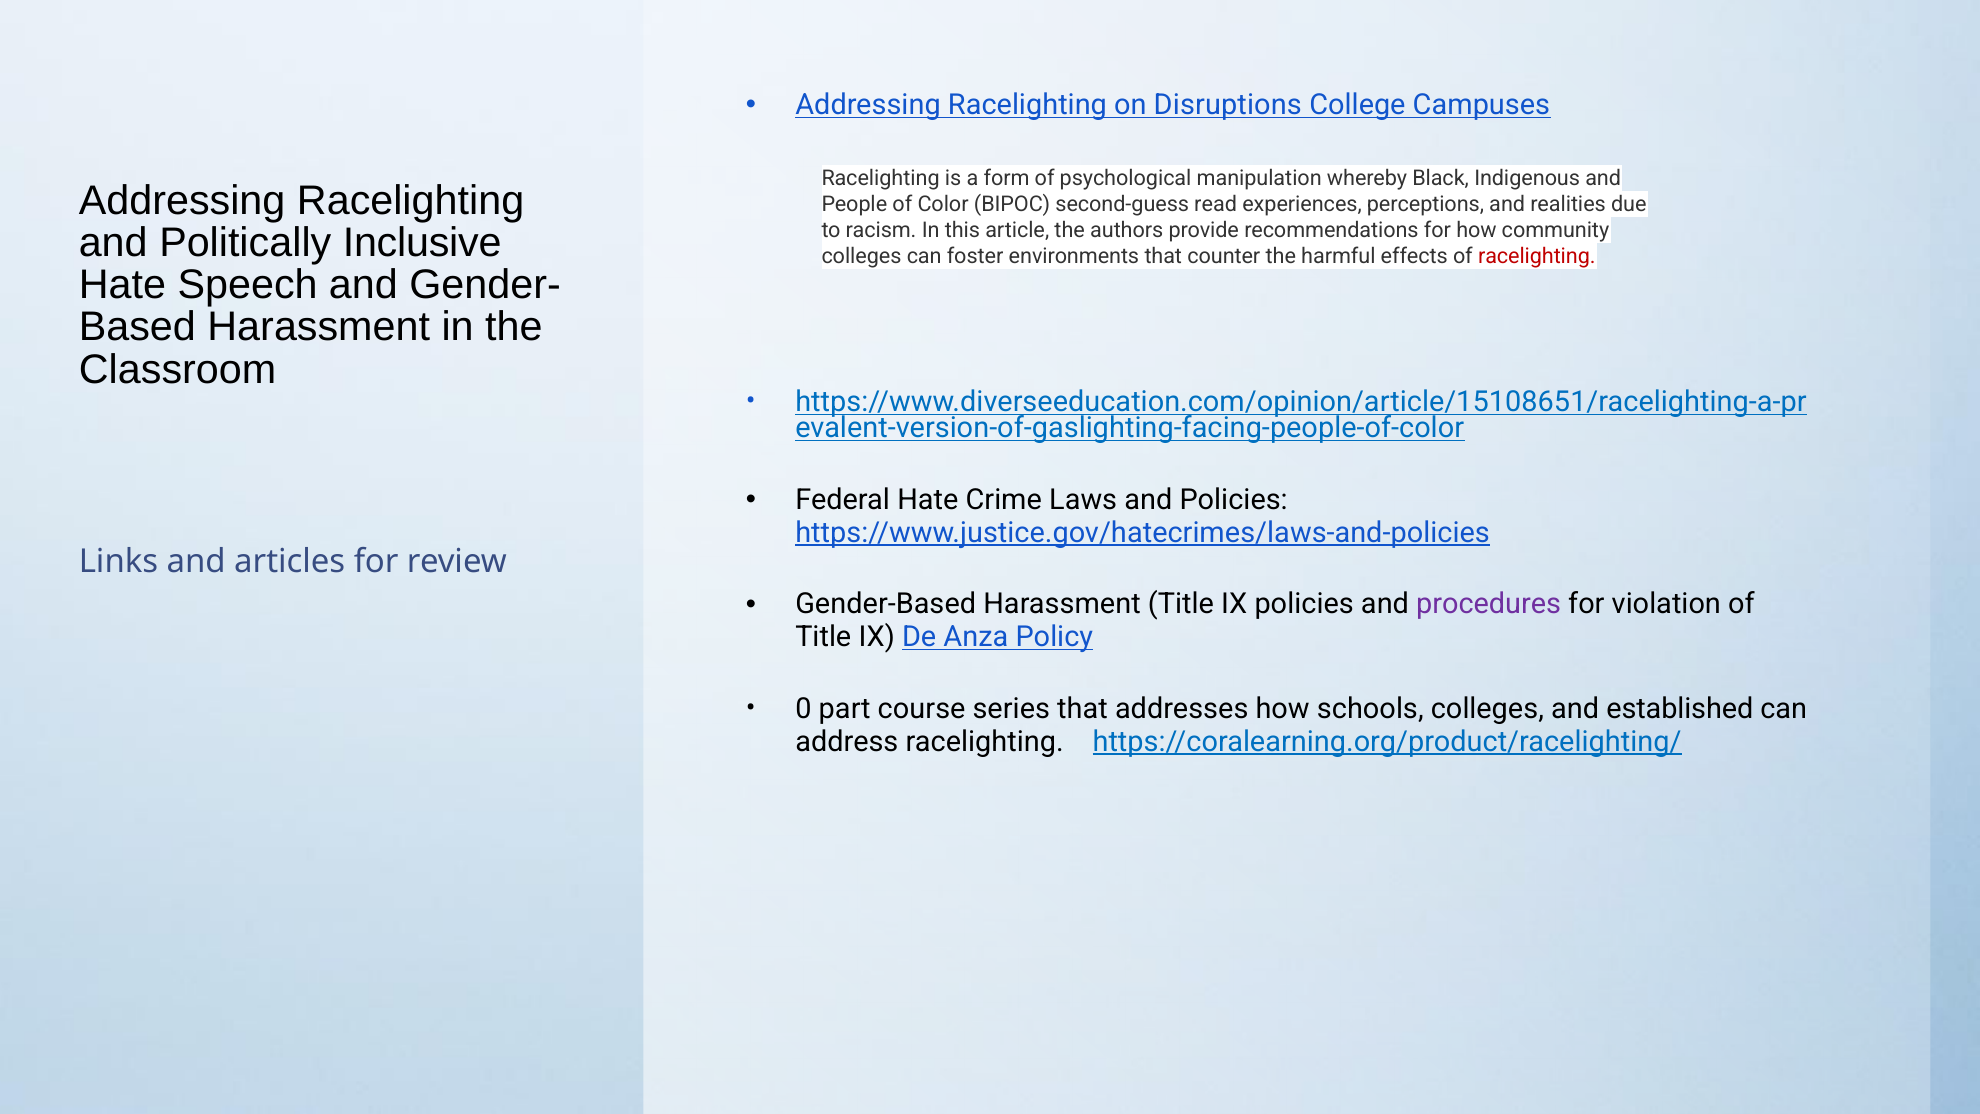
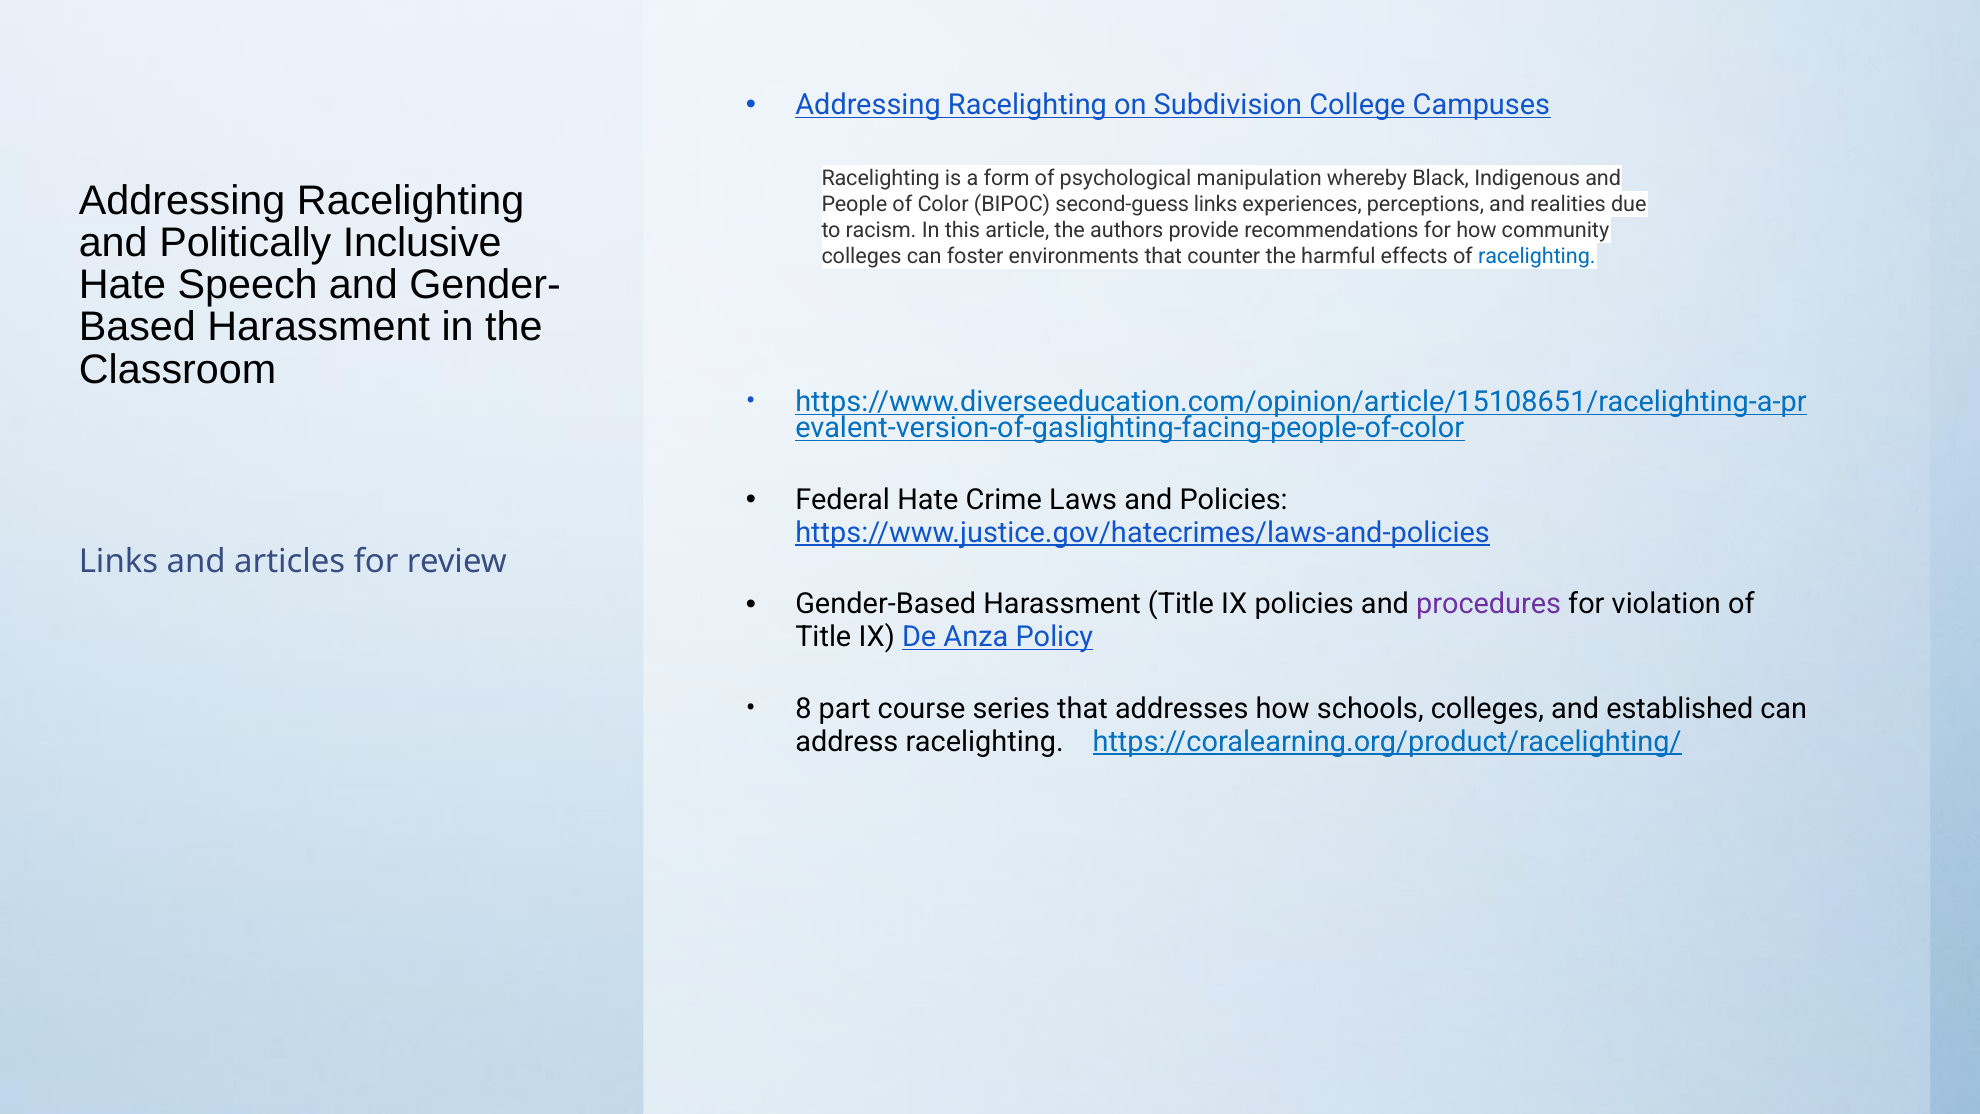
Disruptions: Disruptions -> Subdivision (1228, 105)
second-guess read: read -> links (1216, 204)
racelighting colour: red -> blue (1537, 256)
0: 0 -> 8 (803, 709)
